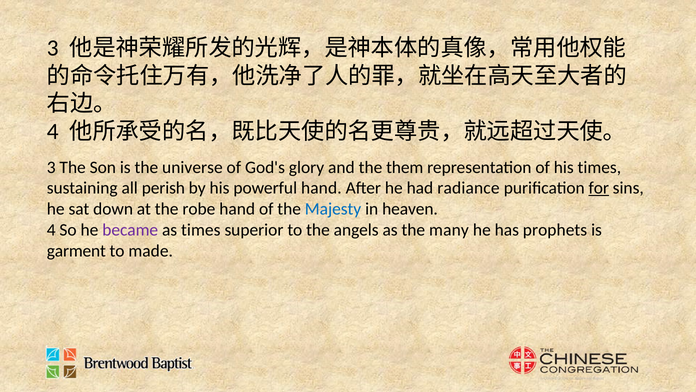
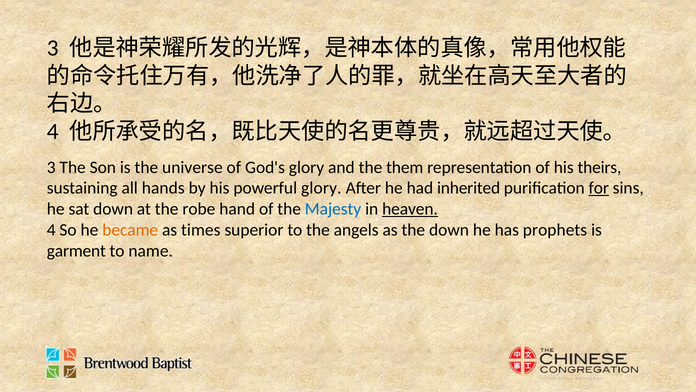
his times: times -> theirs (599, 167)
perish: perish -> hands (163, 188)
powerful hand: hand -> glory (321, 188)
radiance: radiance -> inherited (469, 188)
heaven underline: none -> present (410, 209)
became colour: purple -> orange (130, 230)
the many: many -> down (449, 230)
made: made -> name (151, 251)
